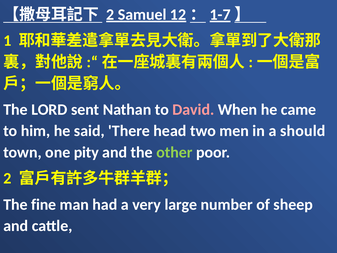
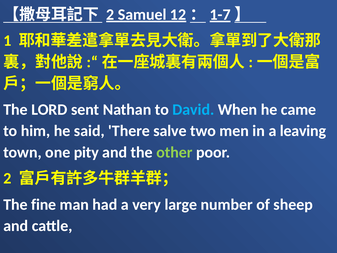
David colour: pink -> light blue (193, 109)
head: head -> salve (170, 131)
should: should -> leaving (303, 131)
